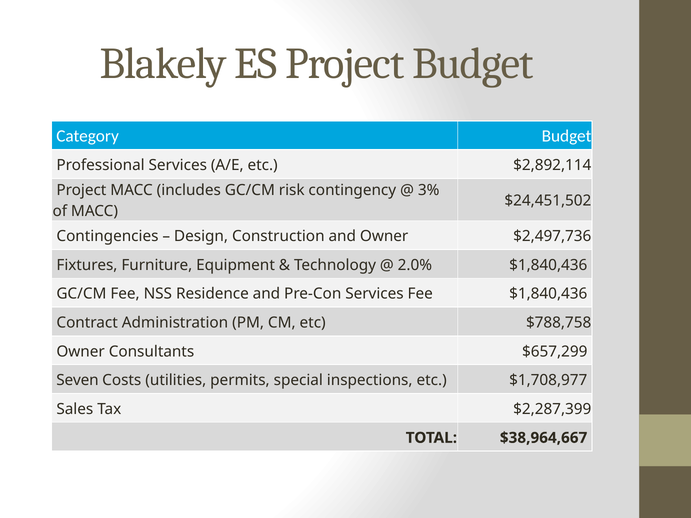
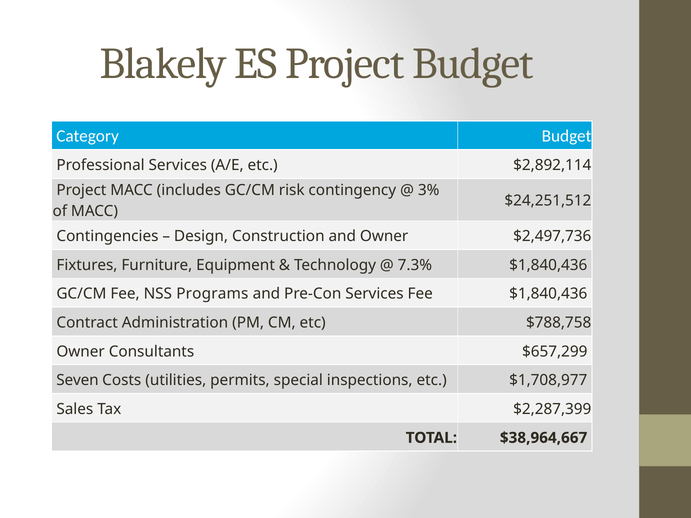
$24,451,502: $24,451,502 -> $24,251,512 (548, 201)
2.0%: 2.0% -> 7.3% (415, 265)
Residence: Residence -> Programs (212, 294)
